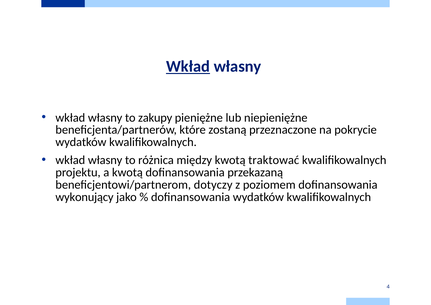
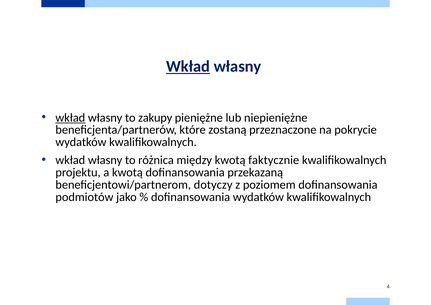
wkład underline: none -> present (70, 118)
traktować: traktować -> faktycznie (274, 160)
wykonujący: wykonujący -> podmiotów (84, 197)
